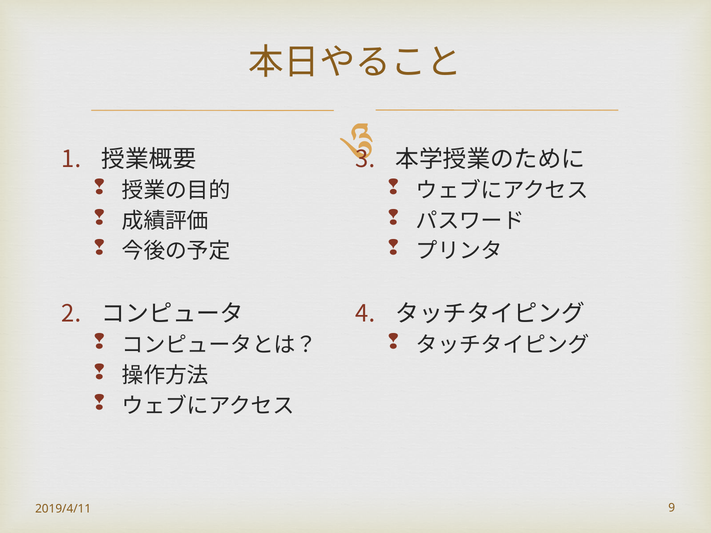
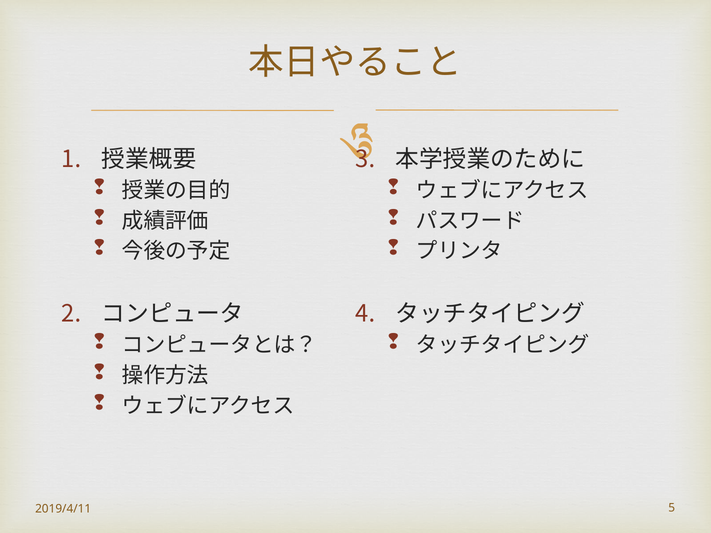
9: 9 -> 5 (672, 508)
